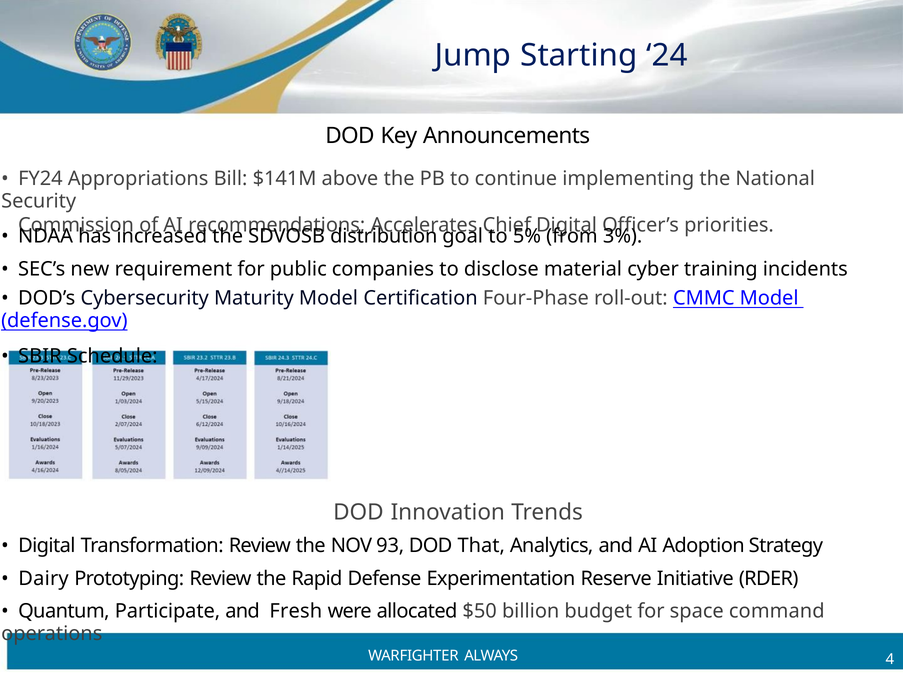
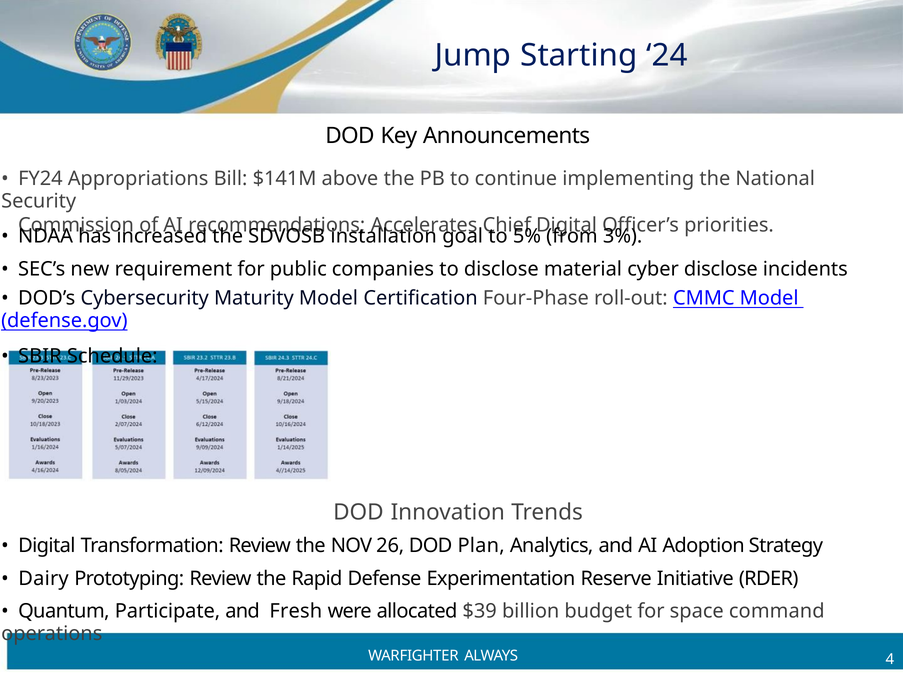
distribution: distribution -> installation (384, 236)
cyber training: training -> disclose (721, 269)
93: 93 -> 26 (390, 546)
That: That -> Plan (481, 546)
$50: $50 -> $39 (480, 611)
